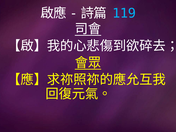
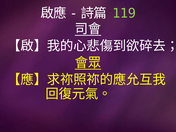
119 colour: light blue -> light green (124, 13)
